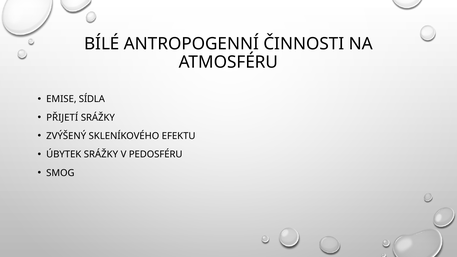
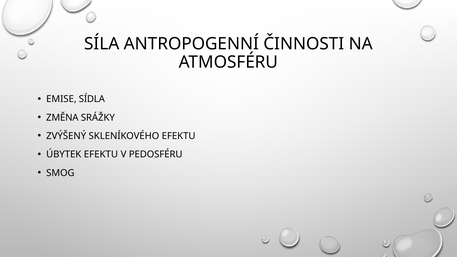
BÍLÉ: BÍLÉ -> SÍLA (102, 44)
PŘIJETÍ: PŘIJETÍ -> ZMĚNA (62, 118)
ÚBYTEK SRÁŽKY: SRÁŽKY -> EFEKTU (101, 155)
